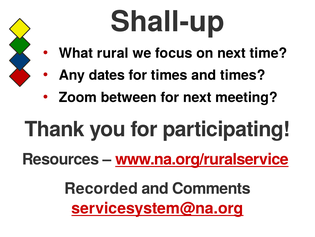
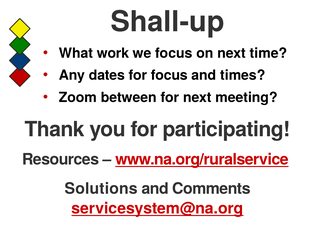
rural: rural -> work (113, 53)
for times: times -> focus (169, 75)
Recorded: Recorded -> Solutions (101, 188)
